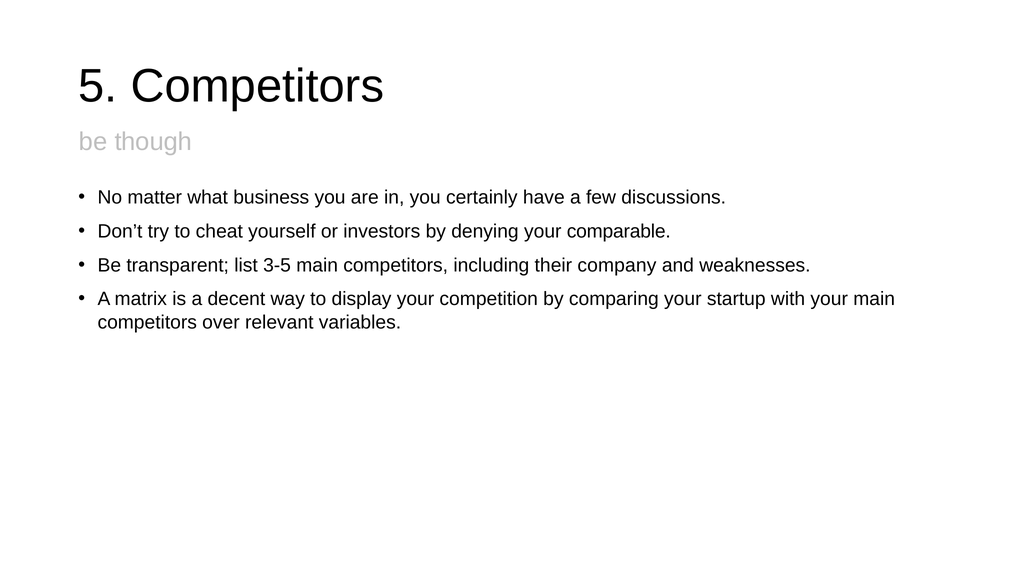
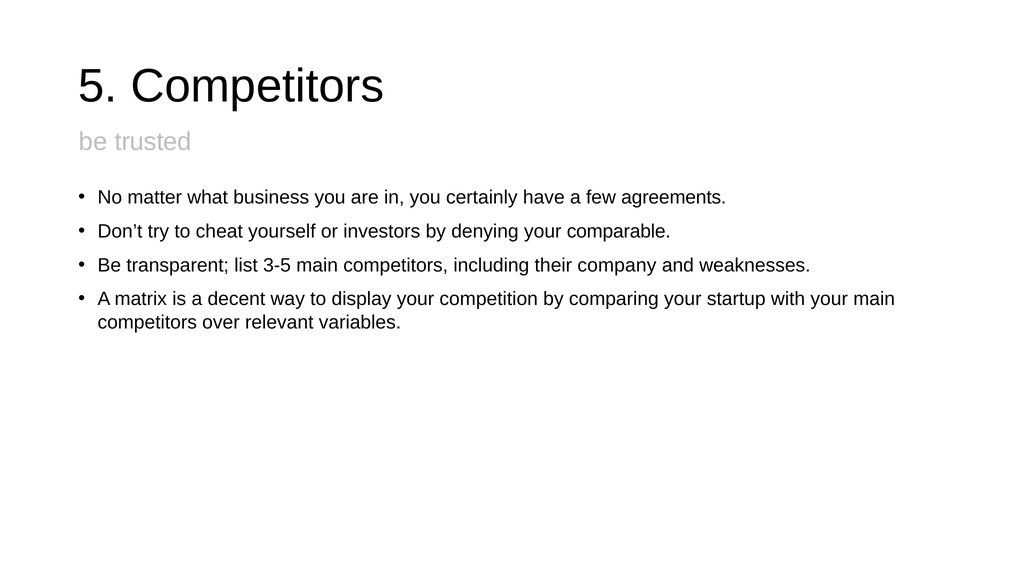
though: though -> trusted (153, 141)
discussions: discussions -> agreements (674, 197)
